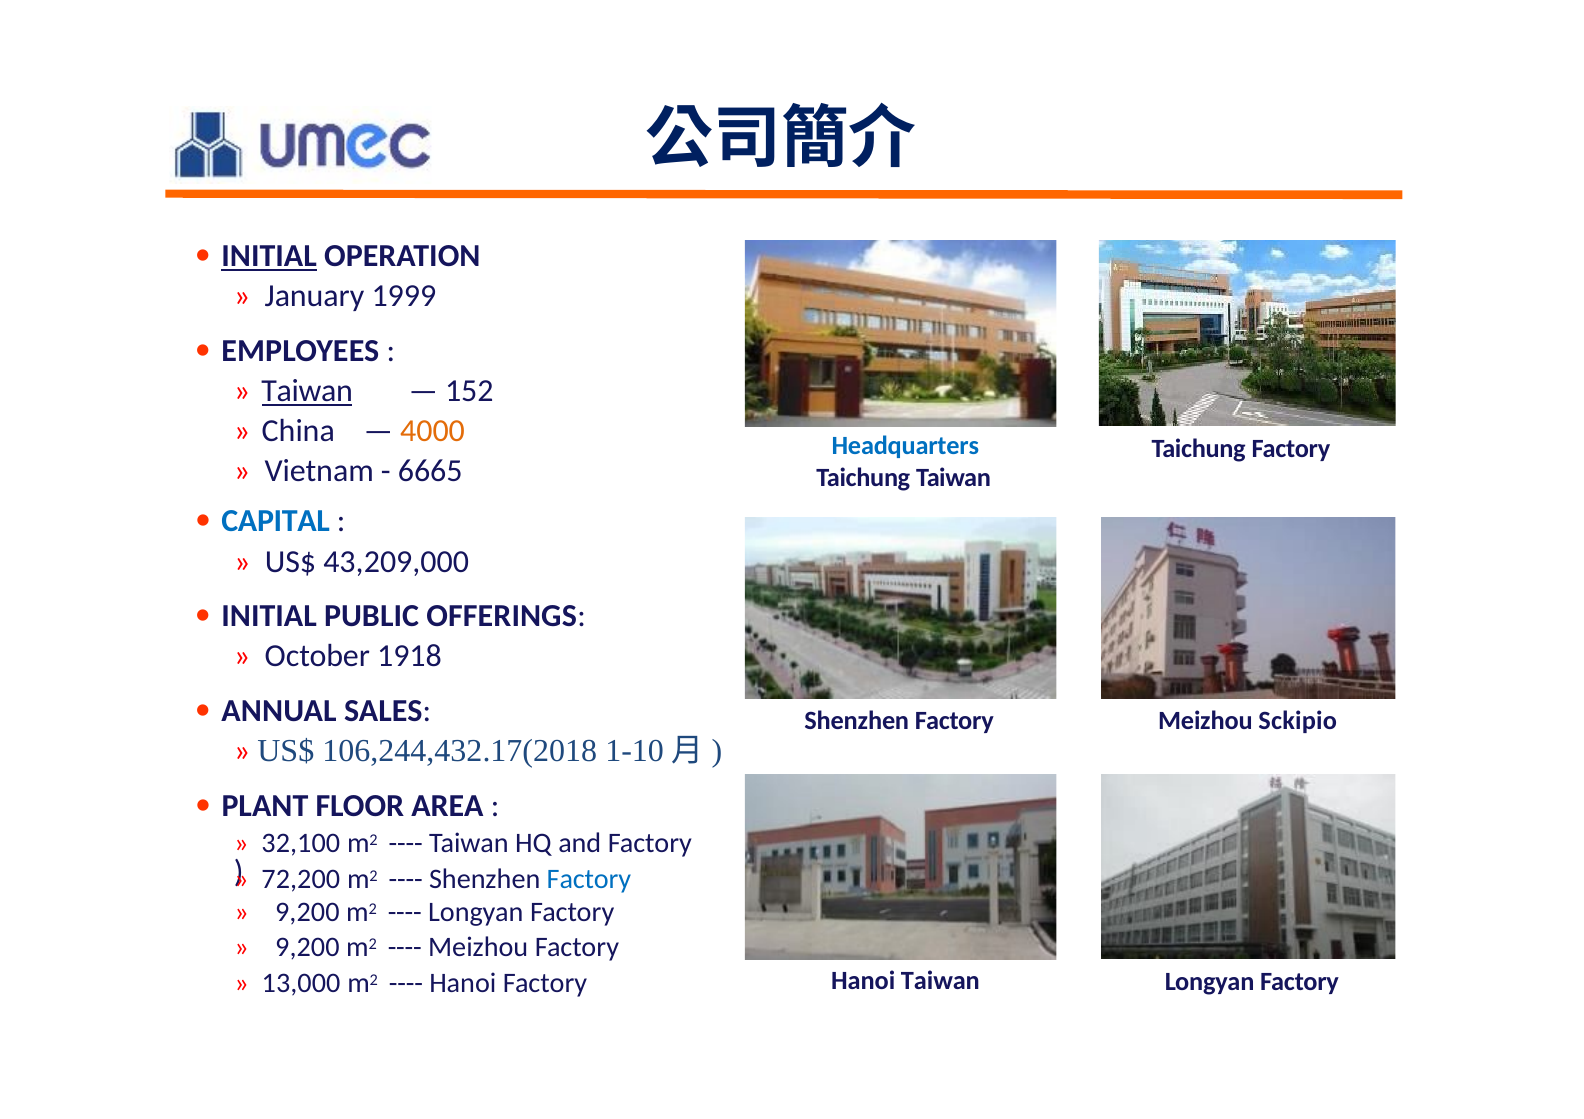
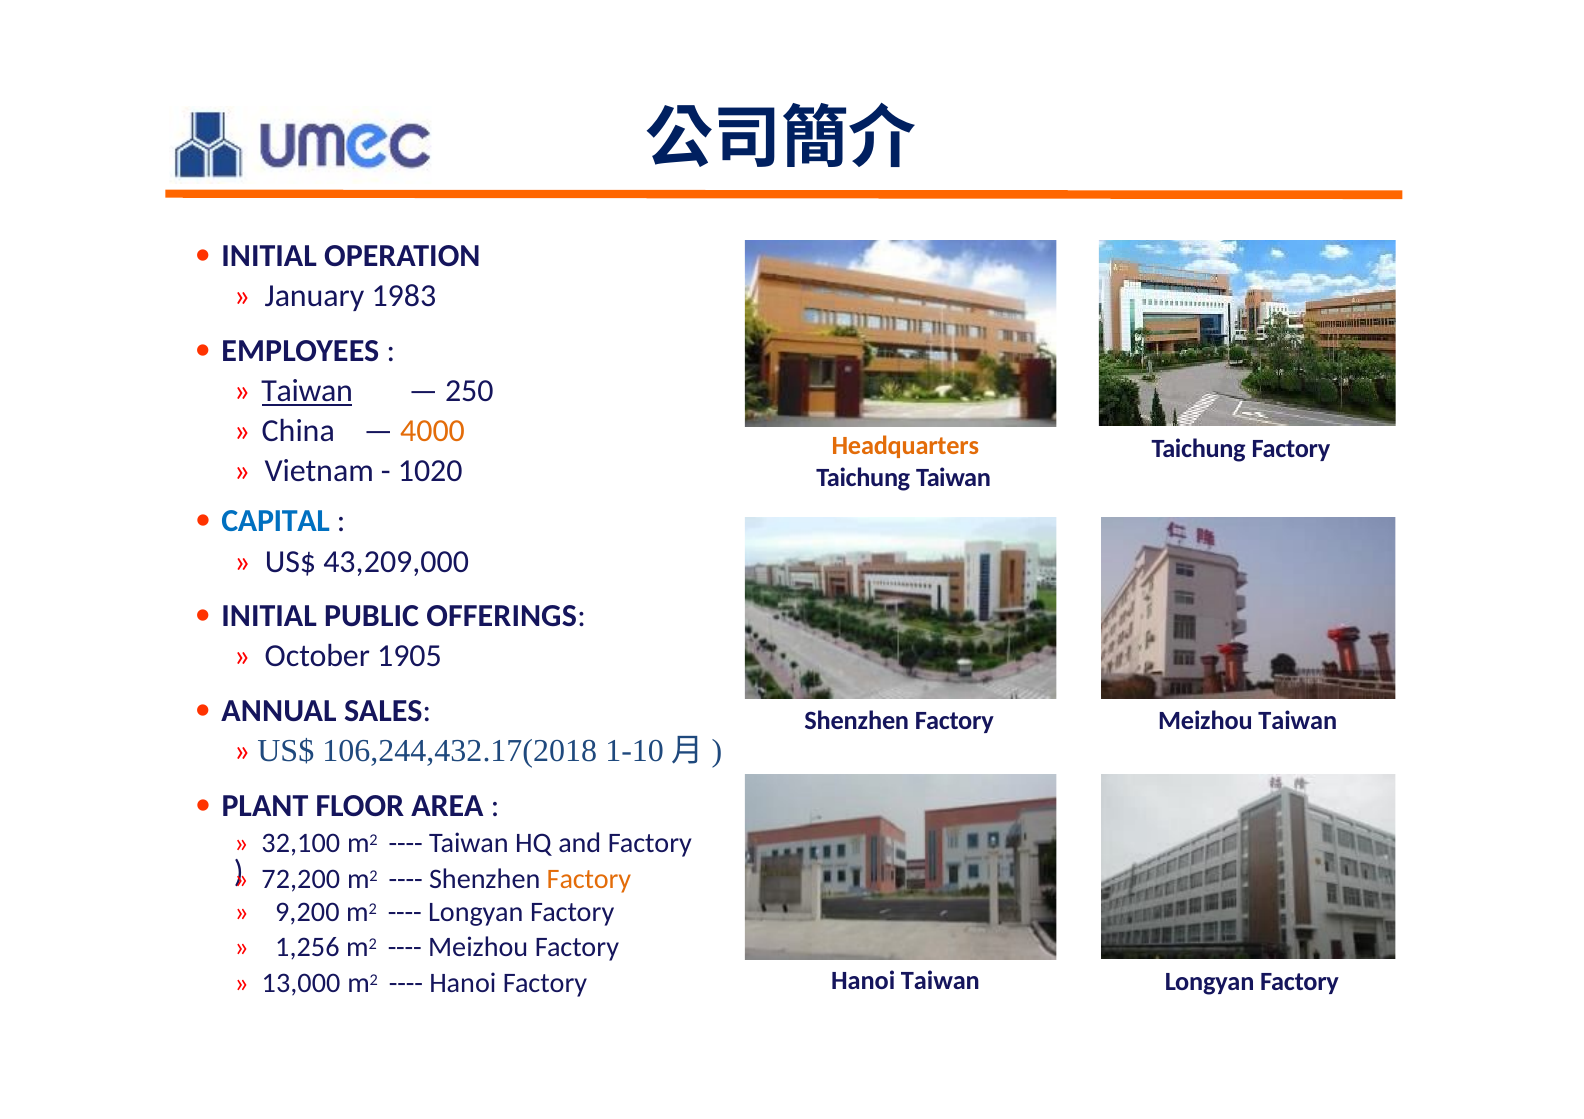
INITIAL underline: present -> none (269, 256)
1999: 1999 -> 1983 (404, 296)
152: 152 -> 250 (469, 391)
Headquarters colour: blue -> orange (905, 446)
6665: 6665 -> 1020 (430, 471)
1918: 1918 -> 1905 (409, 656)
Meizhou Sckipio: Sckipio -> Taiwan (1298, 721)
Factory colour: blue -> orange (589, 879)
9,200: 9,200 -> 1,256 (307, 948)
